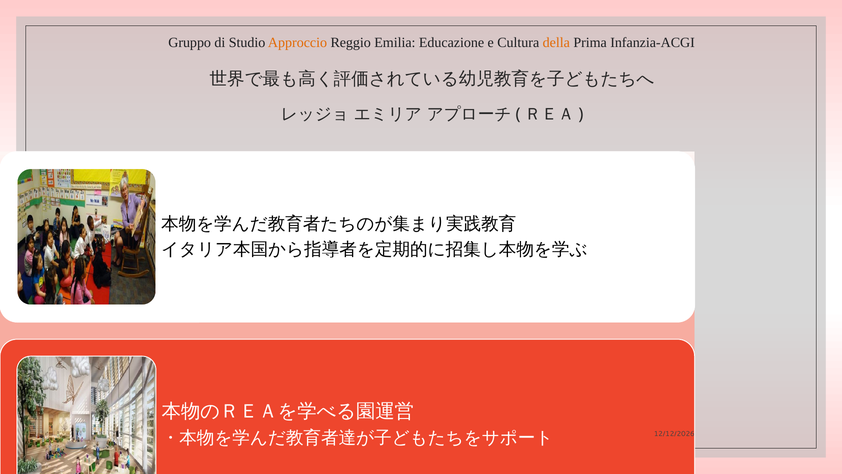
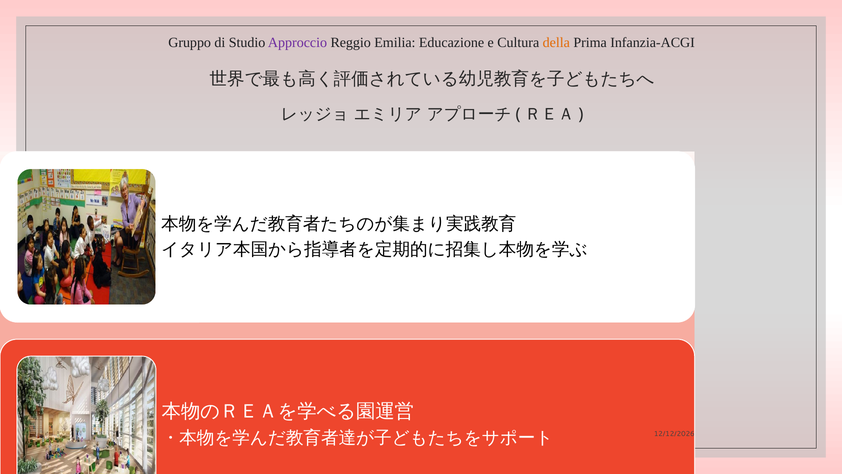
Approccio colour: orange -> purple (298, 43)
